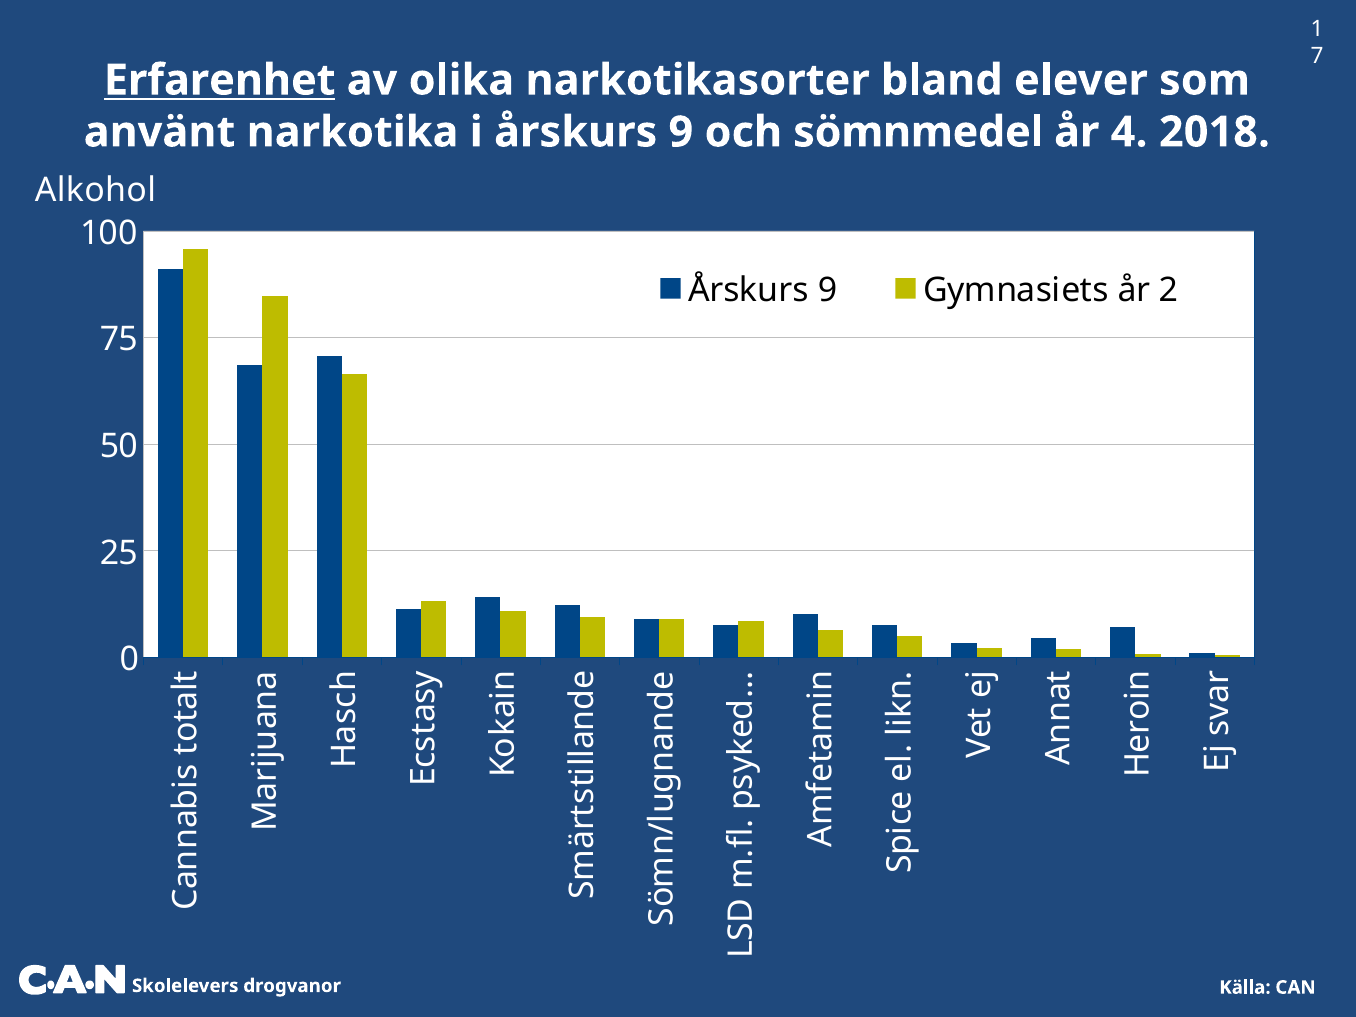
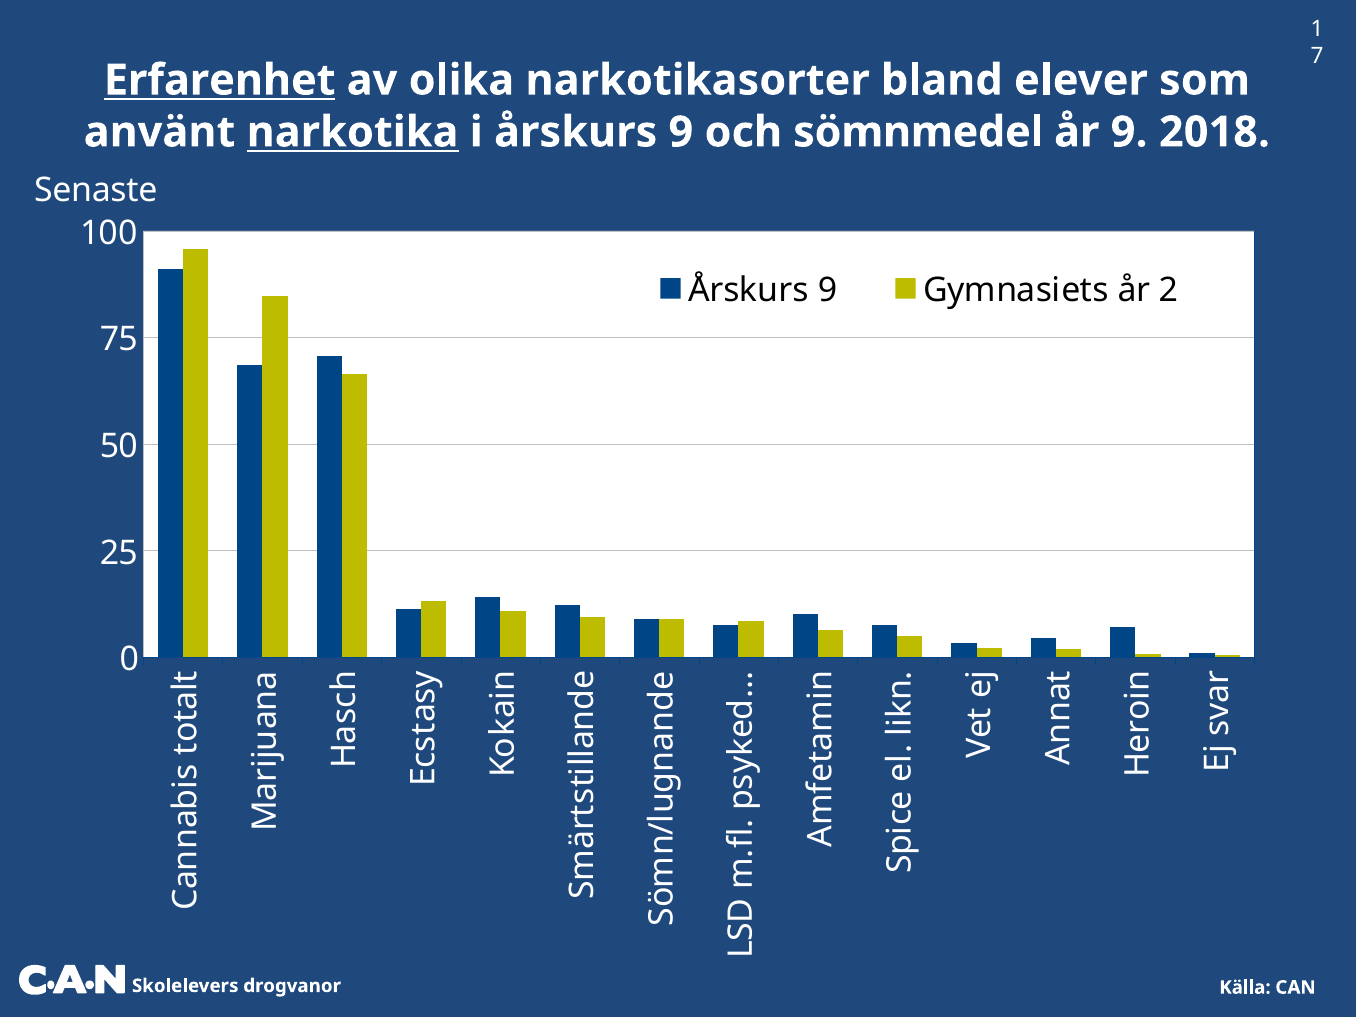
narkotika underline: none -> present (353, 132)
år 4: 4 -> 9 (1129, 132)
Alkohol: Alkohol -> Senaste (96, 190)
